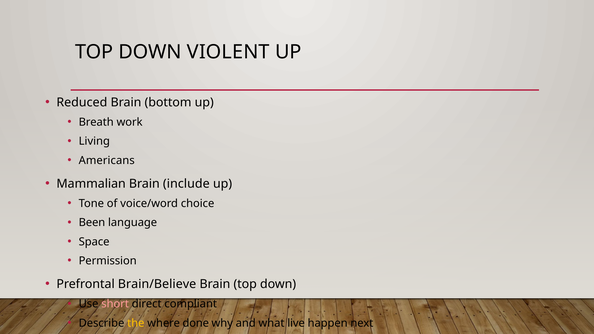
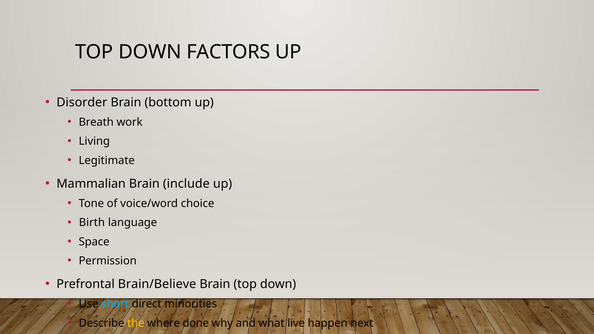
VIOLENT: VIOLENT -> FACTORS (228, 52)
Reduced: Reduced -> Disorder (82, 102)
Americans: Americans -> Legitimate (107, 160)
Been: Been -> Birth (92, 223)
short colour: pink -> light blue (115, 304)
compliant: compliant -> minorities (191, 304)
